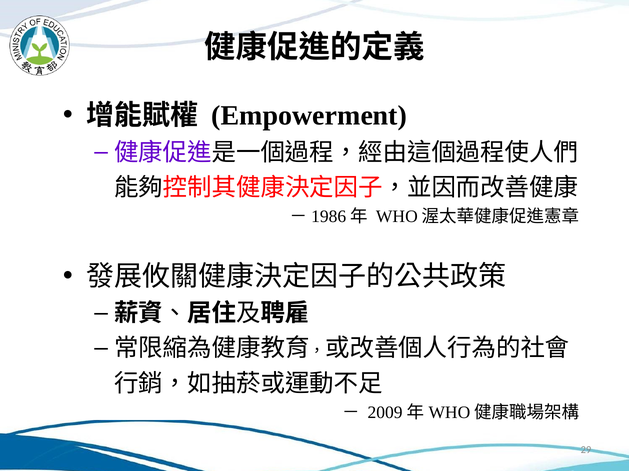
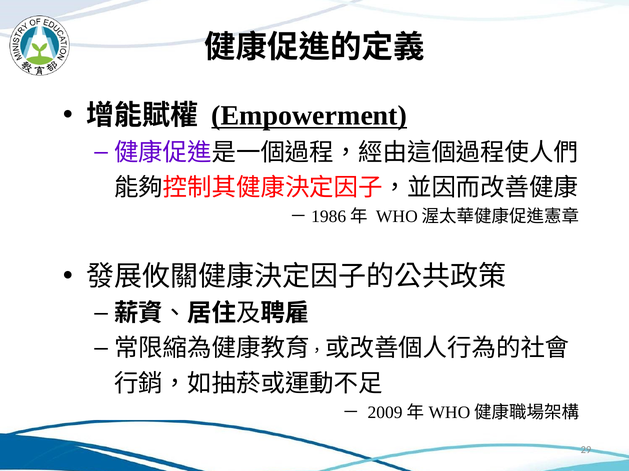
Empowerment underline: none -> present (309, 116)
